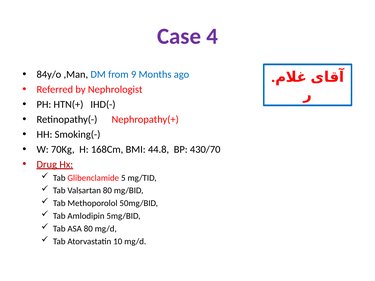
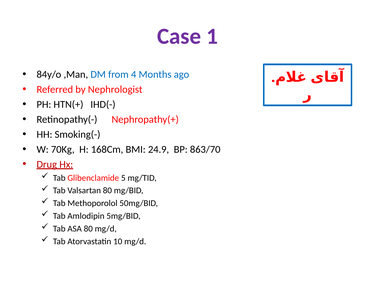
4: 4 -> 1 (212, 36)
9: 9 -> 4 (134, 74)
44.8: 44.8 -> 24.9 (159, 149)
430/70: 430/70 -> 863/70 (205, 149)
